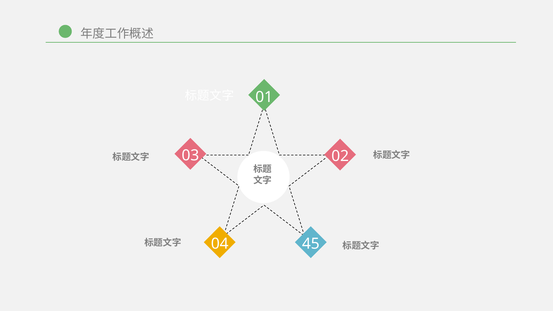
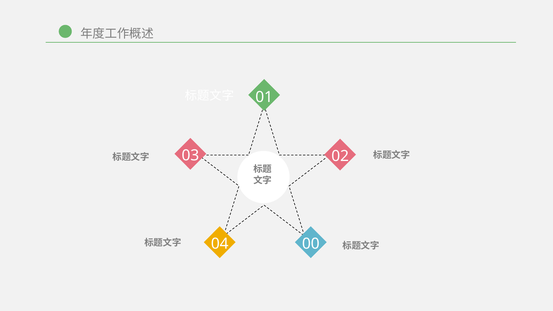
45: 45 -> 00 (311, 244)
